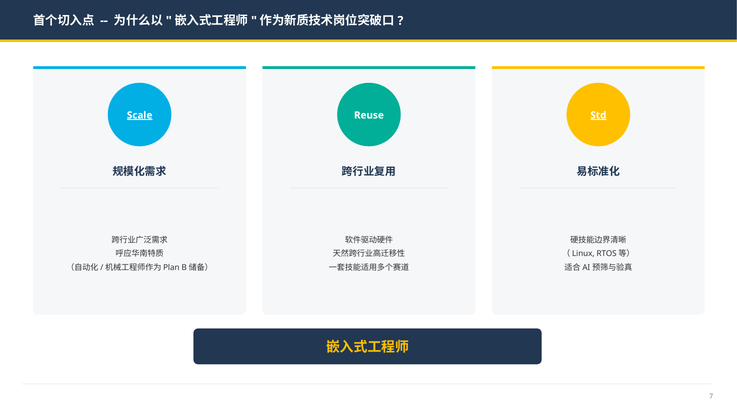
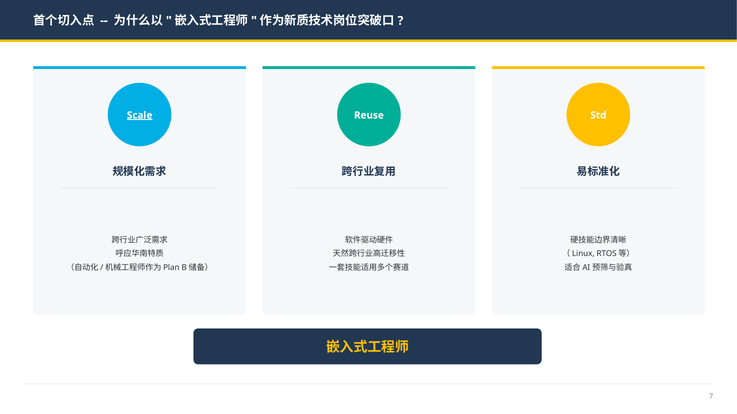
Std underline: present -> none (598, 115)
